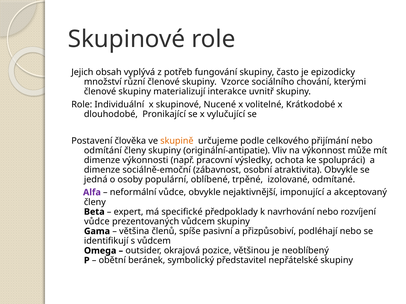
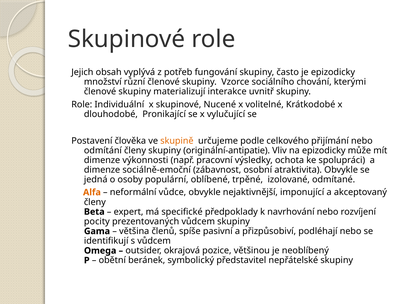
na výkonnost: výkonnost -> epizodicky (324, 151)
Alfa colour: purple -> orange (92, 193)
vůdce: vůdce -> pocity (97, 222)
